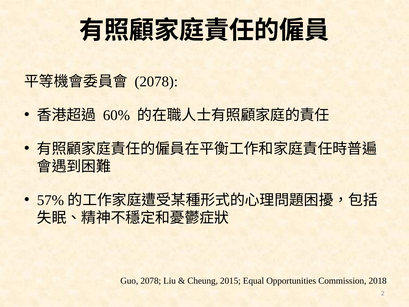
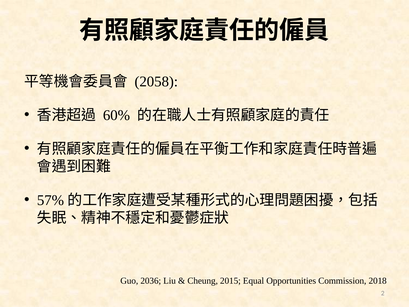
2078: 2078 -> 2058 (156, 81)
Guo 2078: 2078 -> 2036 (151, 281)
